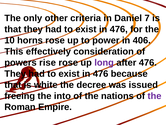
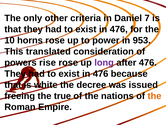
406: 406 -> 953 (142, 40)
effectively: effectively -> translated (48, 51)
into: into -> true (62, 96)
the colour: purple -> orange (155, 96)
